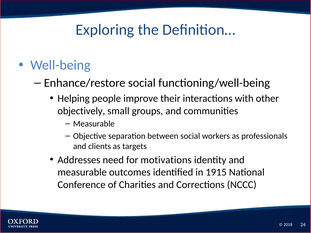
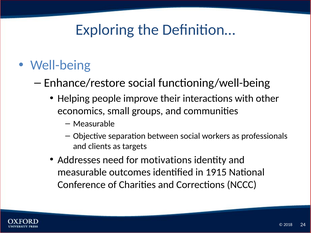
objectively: objectively -> economics (81, 111)
